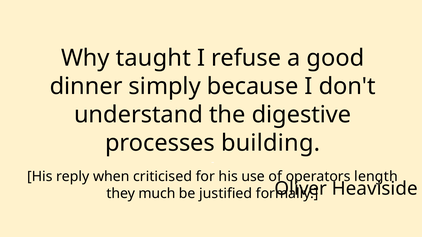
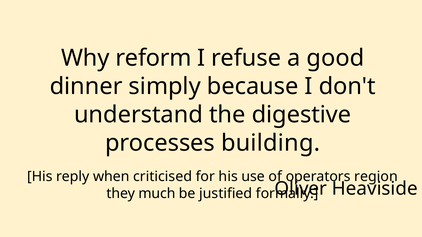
taught: taught -> reform (154, 58)
length: length -> region (376, 177)
